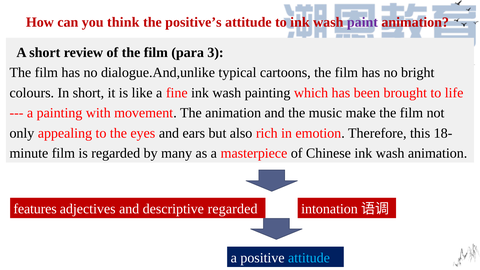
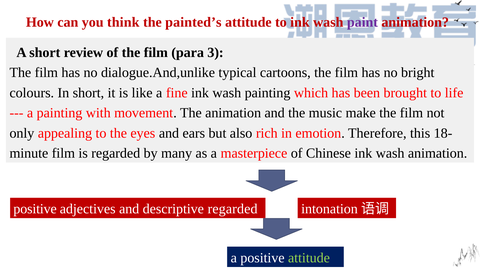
positive’s: positive’s -> painted’s (193, 22)
features: features -> positive (35, 209)
attitude colour: light blue -> light green (309, 258)
